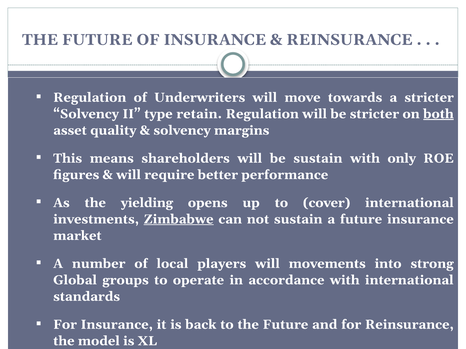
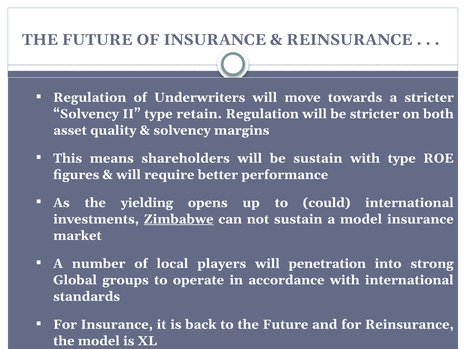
both underline: present -> none (438, 114)
with only: only -> type (402, 159)
cover: cover -> could (327, 203)
a future: future -> model (361, 220)
movements: movements -> penetration (327, 264)
